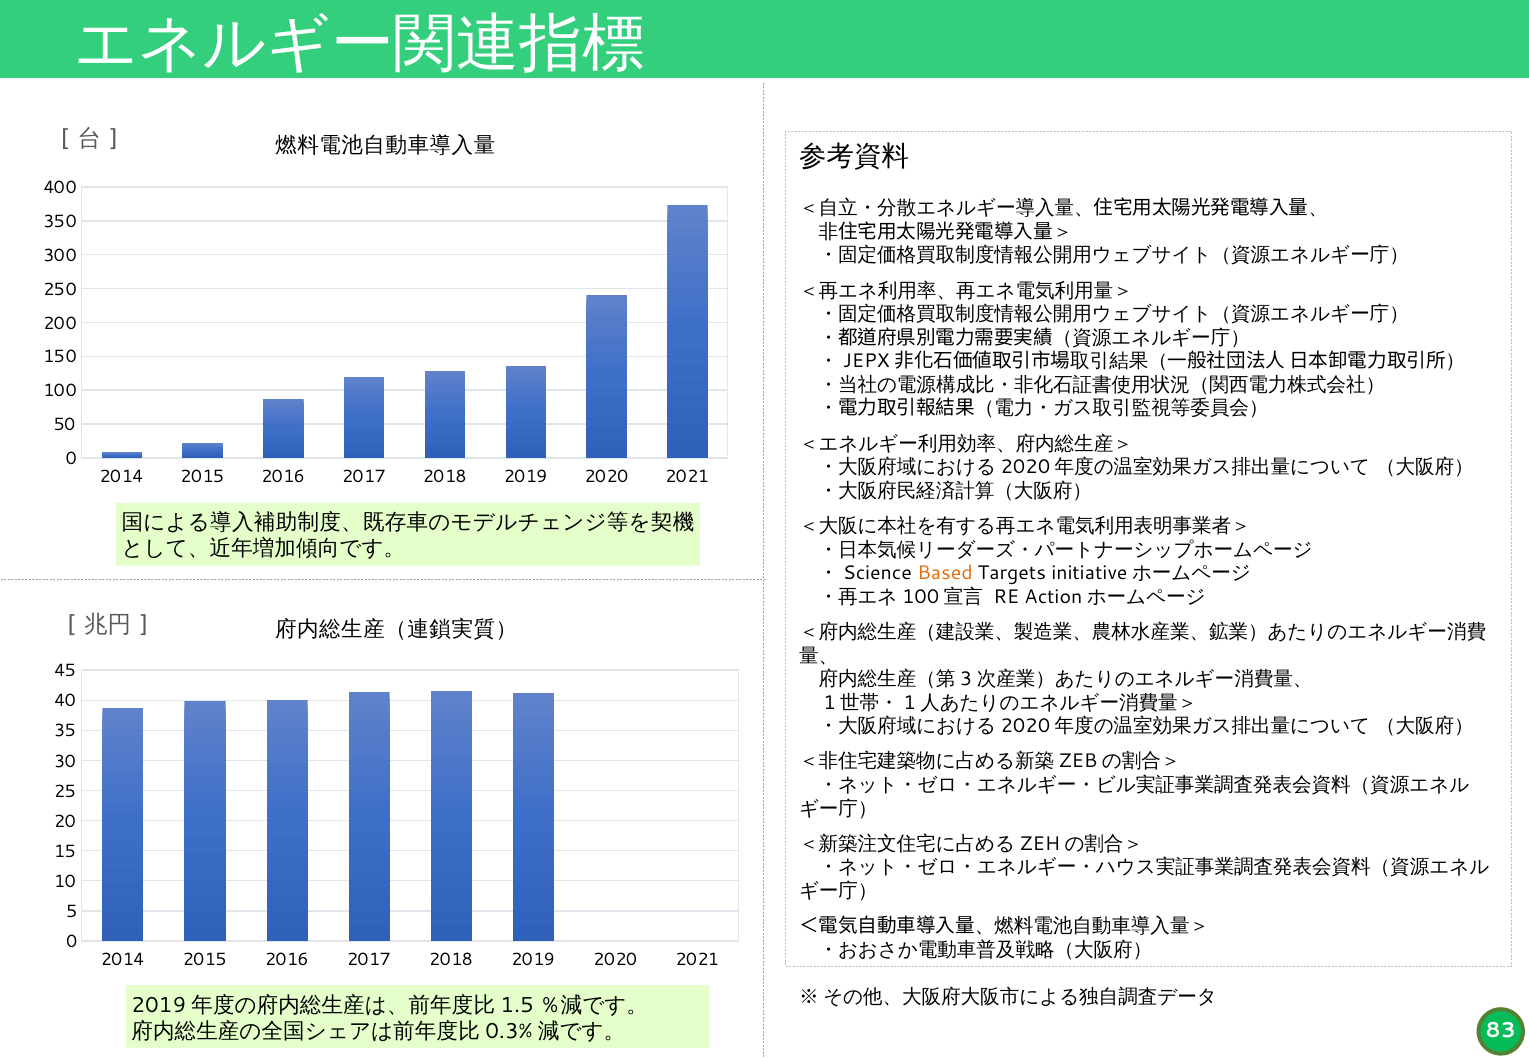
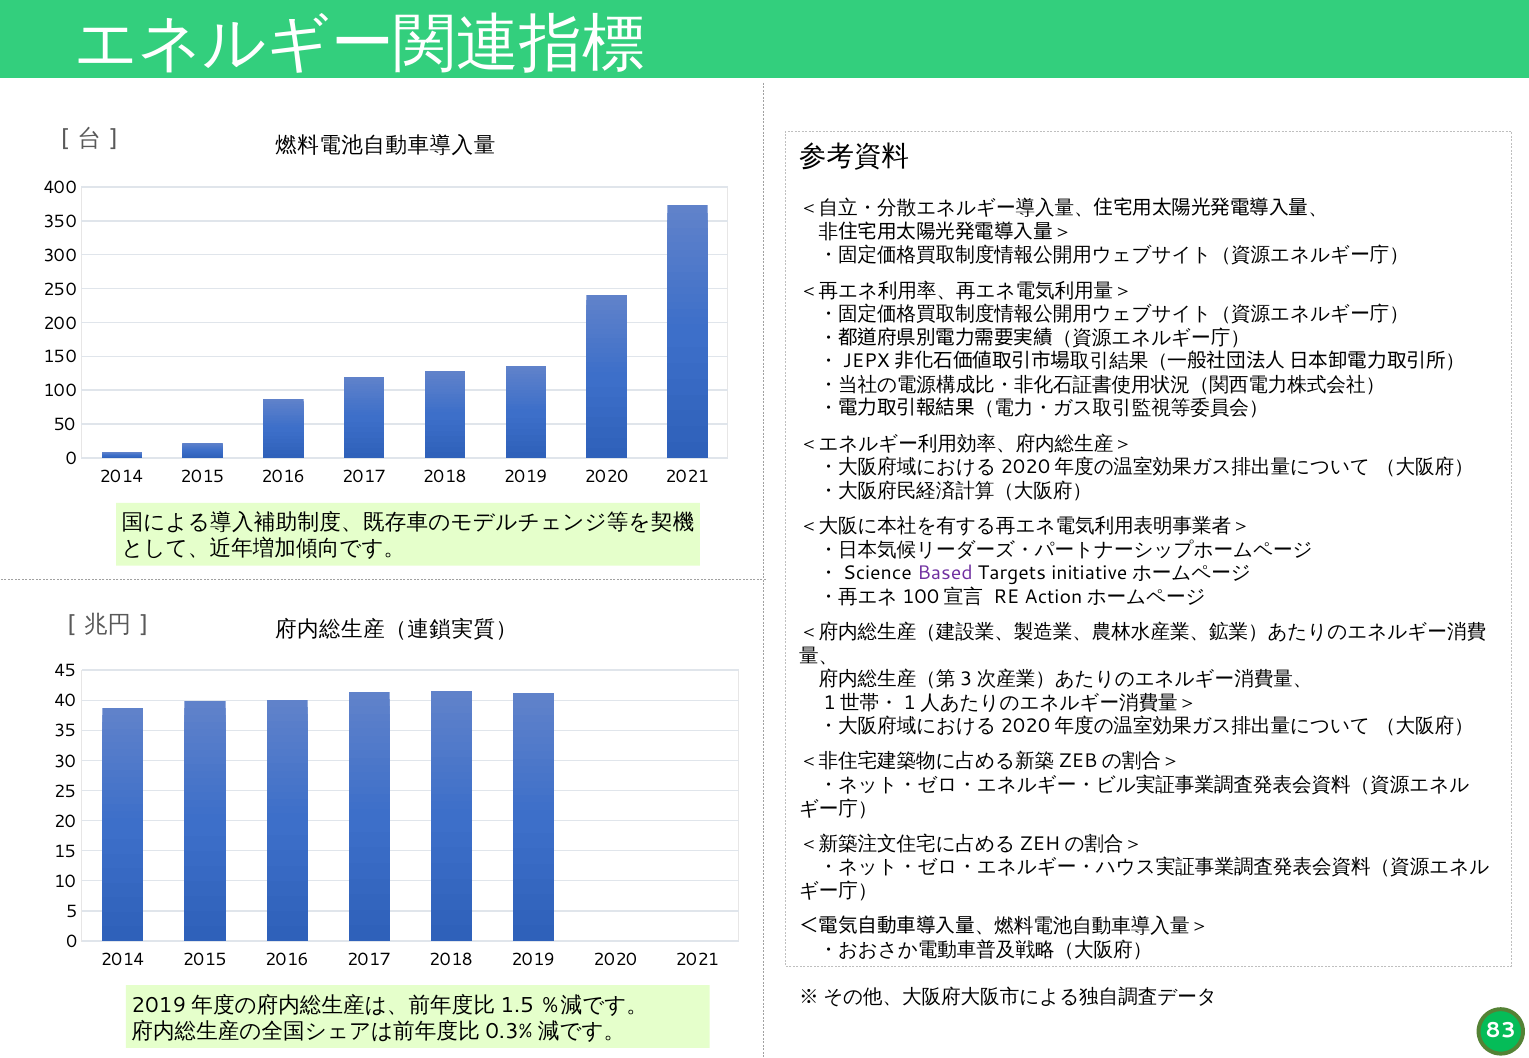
Based colour: orange -> purple (945, 573)
